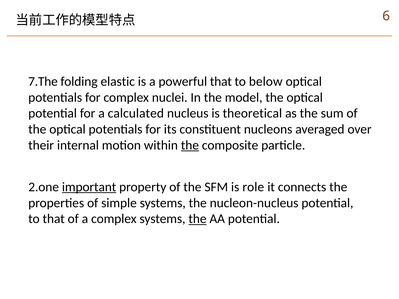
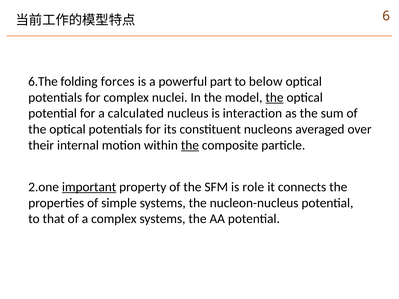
7.The: 7.The -> 6.The (43, 82)
elastic: elastic -> forces (118, 82)
powerful that: that -> part (221, 82)
the underline: none -> present (275, 97)
theoretical: theoretical -> interaction (252, 113)
the underline: present -> none (197, 219)
